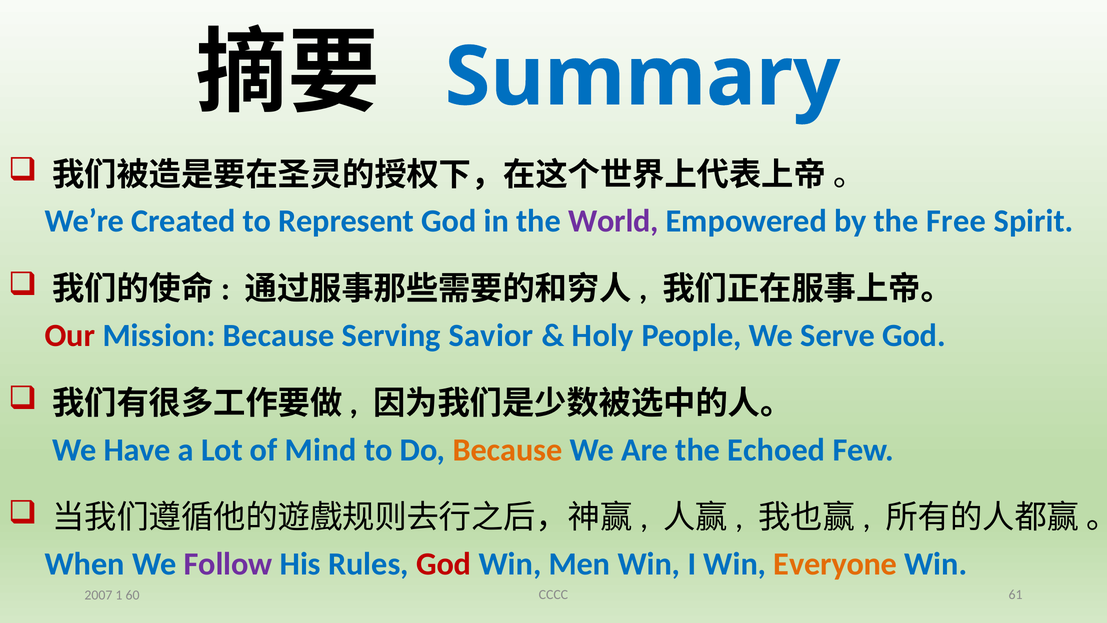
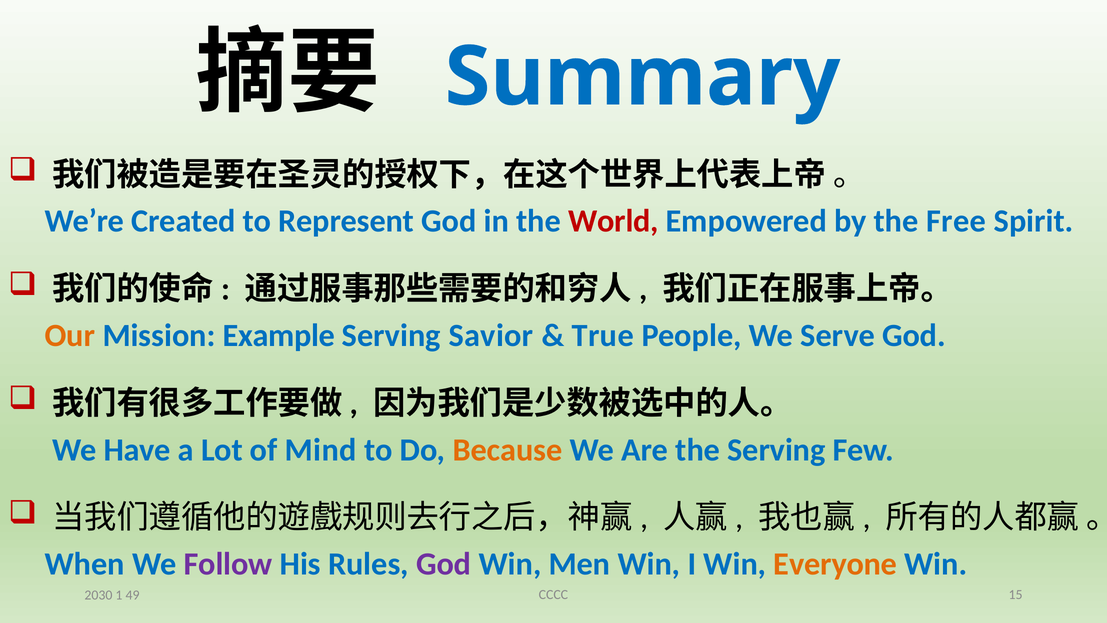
World colour: purple -> red (614, 221)
Our colour: red -> orange (70, 335)
Mission Because: Because -> Example (279, 335)
Holy: Holy -> True (603, 335)
the Echoed: Echoed -> Serving (776, 450)
God colour: red -> purple (444, 564)
61: 61 -> 15 (1016, 595)
2007: 2007 -> 2030 (98, 595)
60: 60 -> 49 (133, 595)
